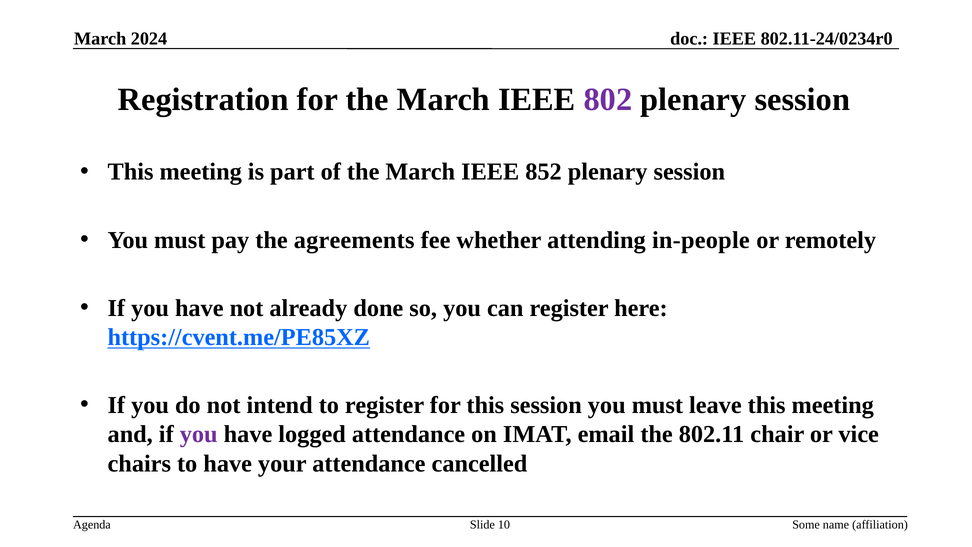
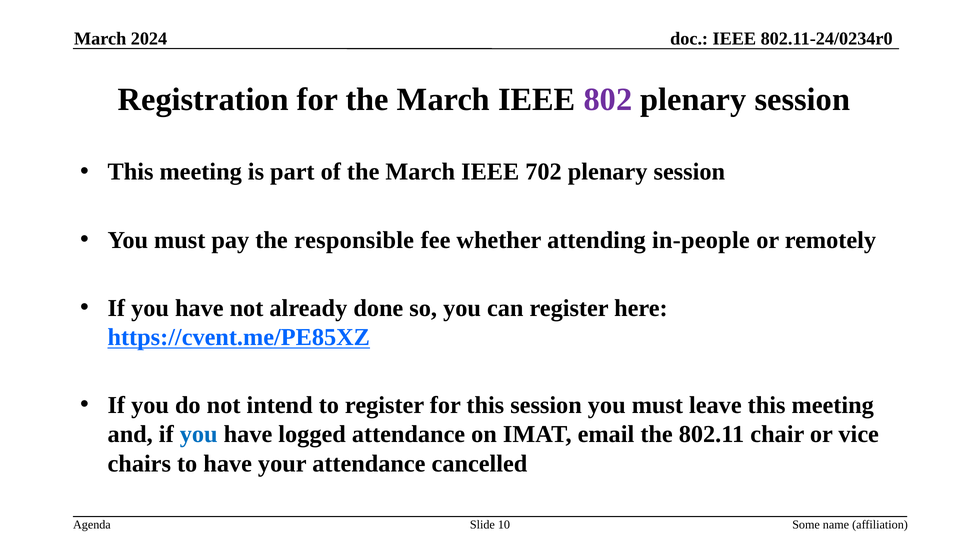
852: 852 -> 702 (544, 172)
agreements: agreements -> responsible (354, 240)
you colour: purple -> blue (199, 434)
